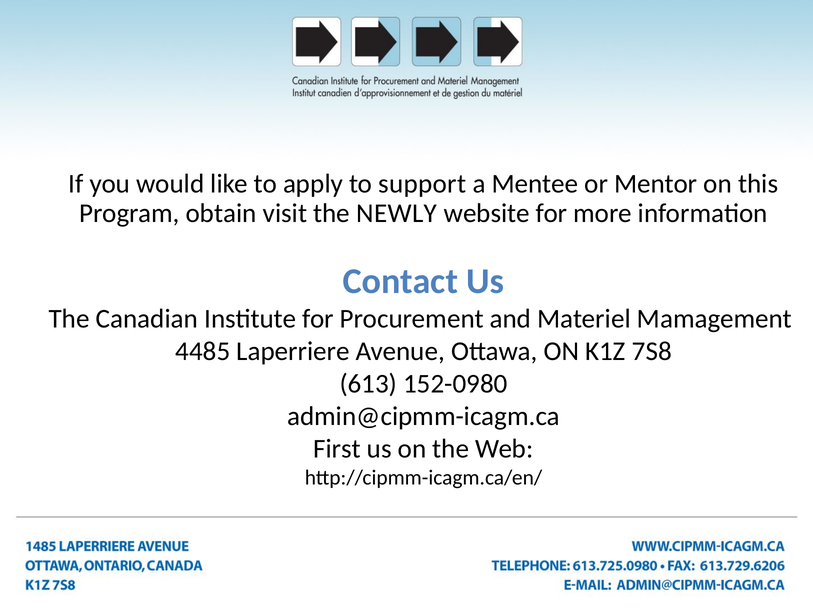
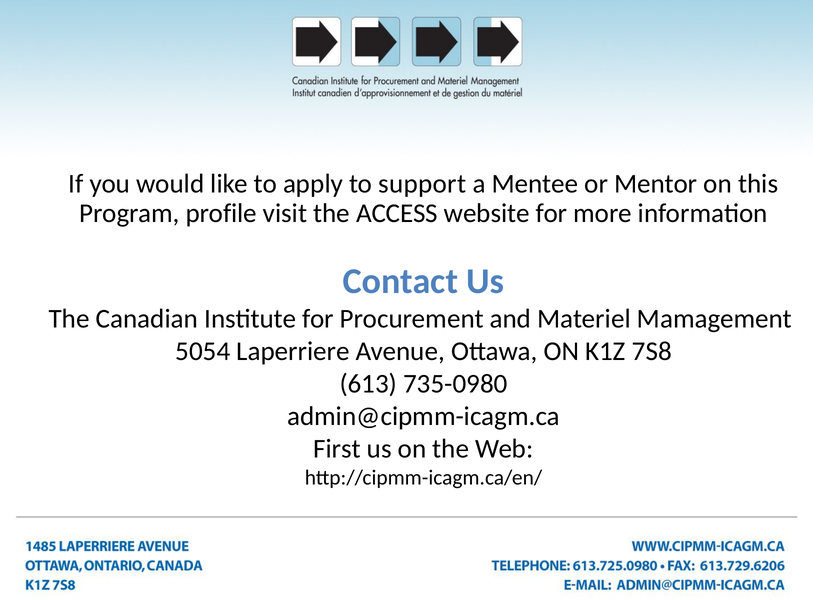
obtain: obtain -> profile (221, 213)
NEWLY: NEWLY -> ACCESS (397, 213)
4485: 4485 -> 5054 (203, 351)
152-0980: 152-0980 -> 735-0980 (455, 384)
